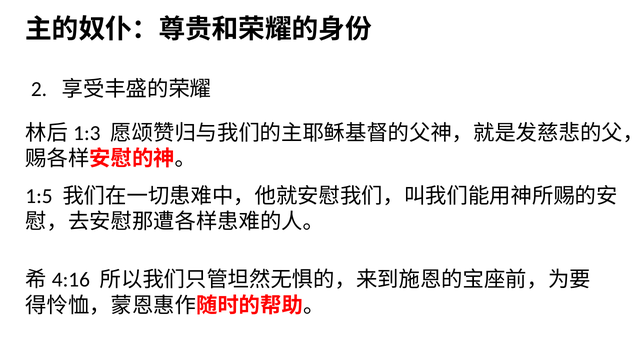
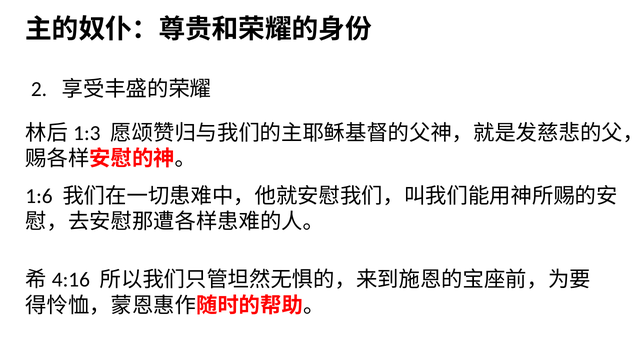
1:5: 1:5 -> 1:6 (39, 196)
